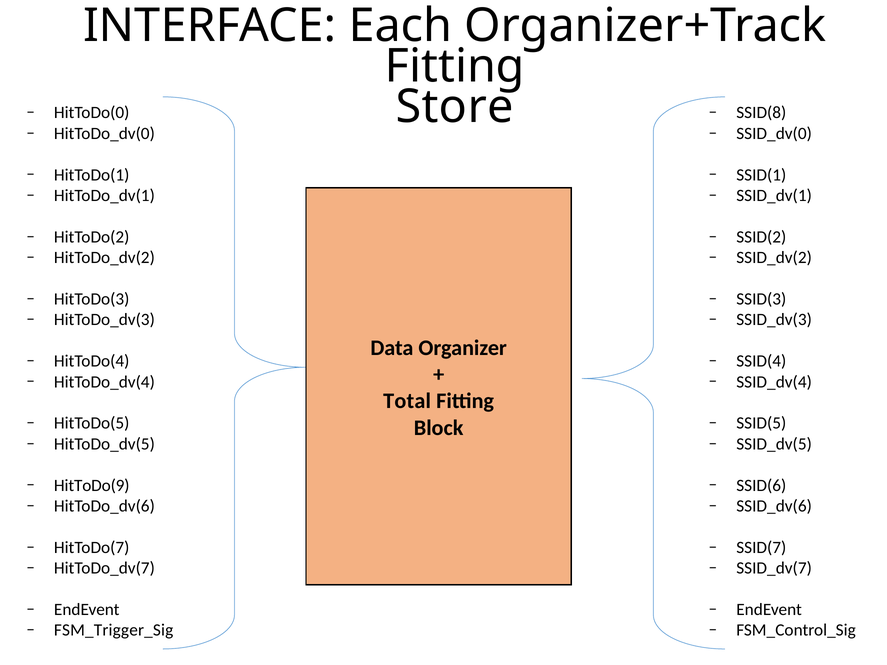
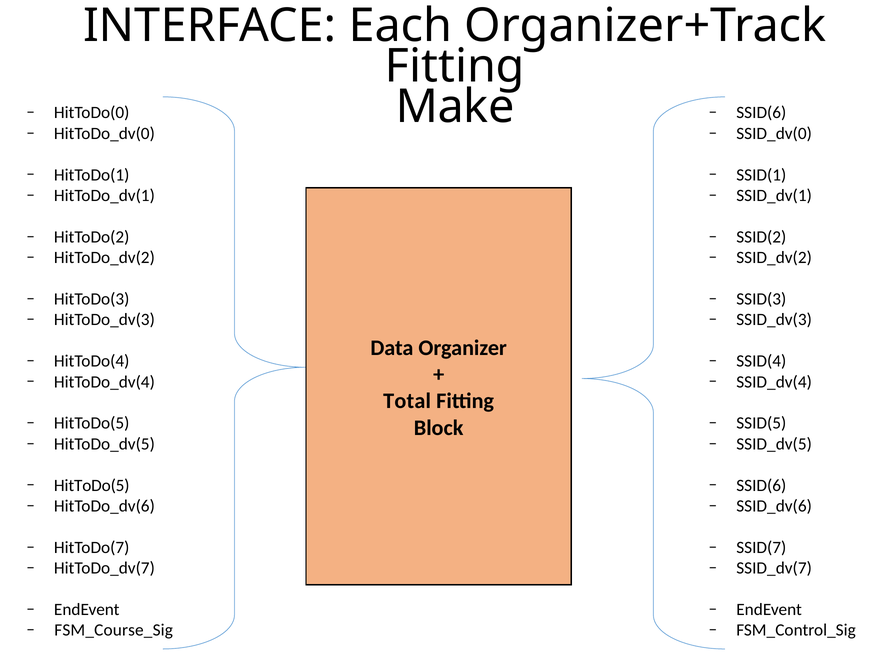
Store: Store -> Make (455, 107)
SSID(8: SSID(8 -> SSID(6 (761, 113)
HitToDo(9: HitToDo(9 -> HitToDo(5 (92, 486)
FSM_Trigger_Sig: FSM_Trigger_Sig -> FSM_Course_Sig (114, 631)
